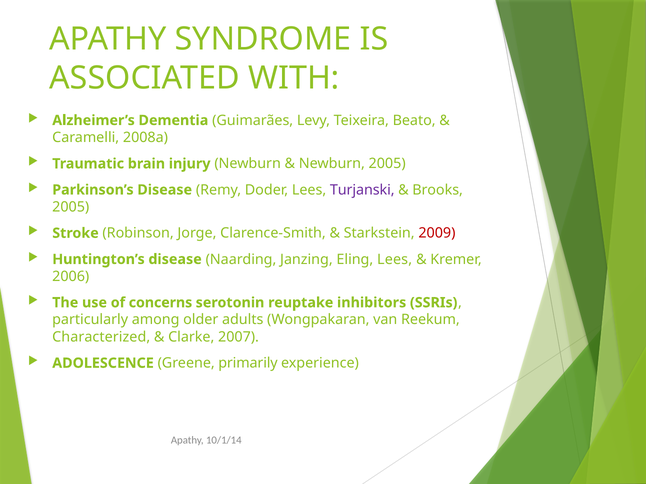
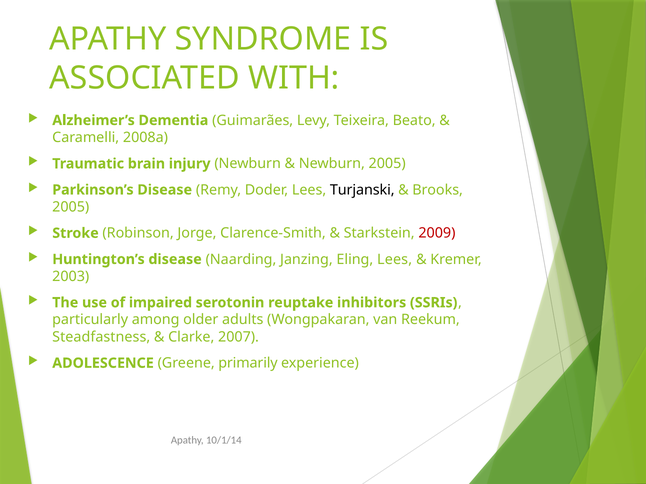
Turjanski colour: purple -> black (362, 190)
2006: 2006 -> 2003 (71, 277)
concerns: concerns -> impaired (160, 303)
Characterized: Characterized -> Steadfastness (101, 337)
